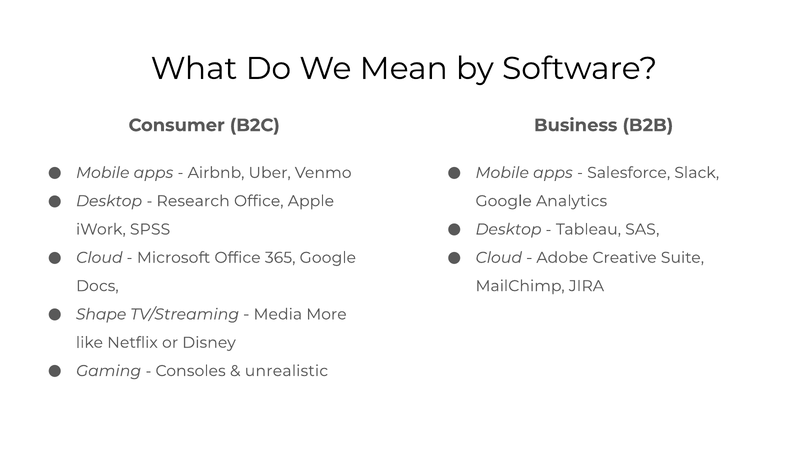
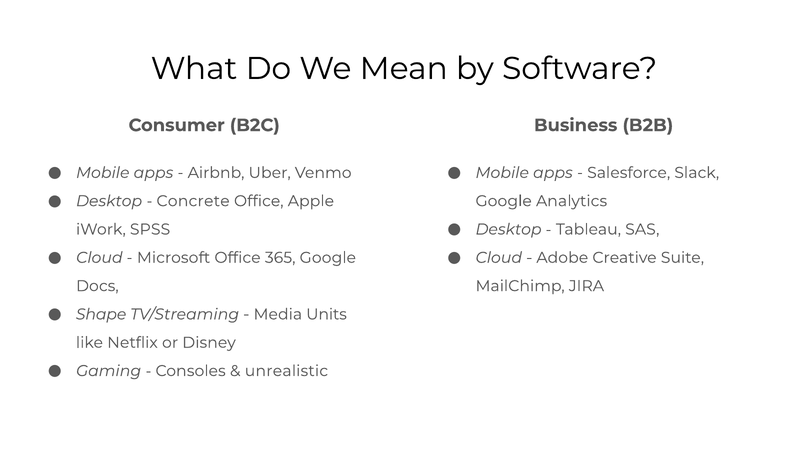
Research: Research -> Concrete (193, 201)
More: More -> Units (326, 314)
